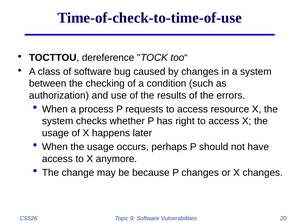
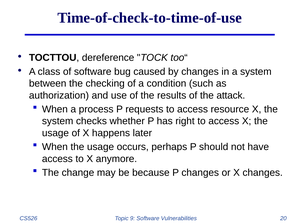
errors: errors -> attack (231, 95)
